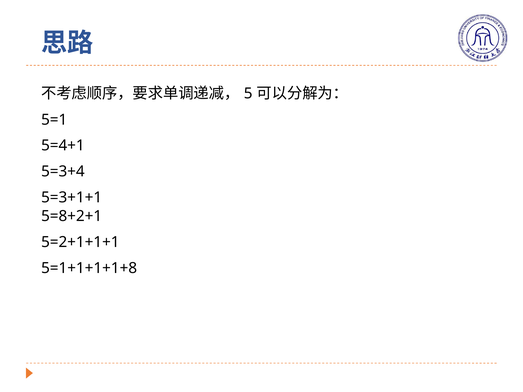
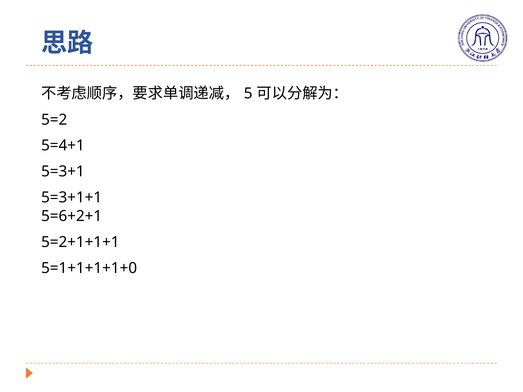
5=1: 5=1 -> 5=2 (54, 120)
5=3+4: 5=3+4 -> 5=3+1 (63, 172)
5=8+2+1: 5=8+2+1 -> 5=6+2+1 (72, 216)
5=1+1+1+1+8: 5=1+1+1+1+8 -> 5=1+1+1+1+0 (89, 268)
